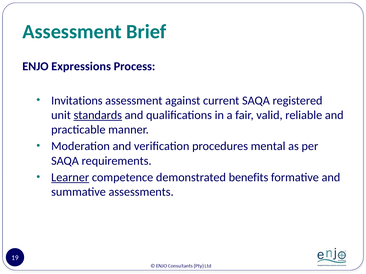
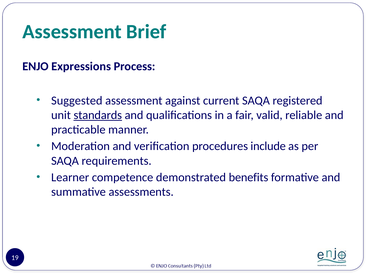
Invitations: Invitations -> Suggested (77, 101)
mental: mental -> include (268, 146)
Learner underline: present -> none (70, 178)
